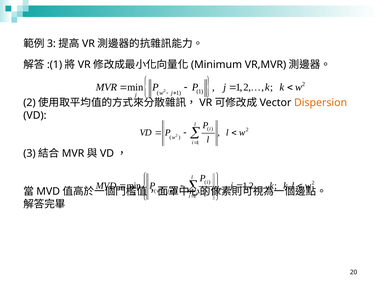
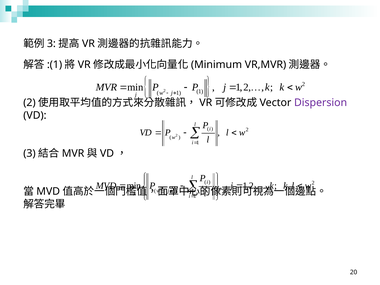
Dispersion colour: orange -> purple (321, 103)
